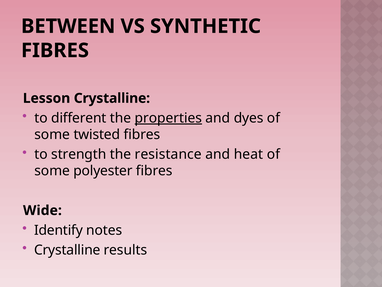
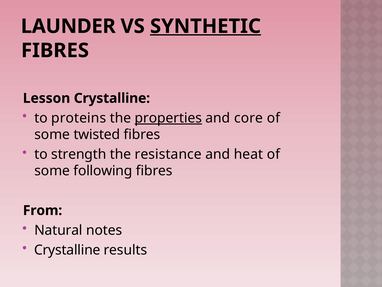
BETWEEN: BETWEEN -> LAUNDER (68, 26)
SYNTHETIC underline: none -> present (205, 26)
different: different -> proteins (79, 118)
dyes: dyes -> core (248, 118)
polyester: polyester -> following (103, 171)
Wide: Wide -> From (43, 210)
Identify: Identify -> Natural (58, 230)
